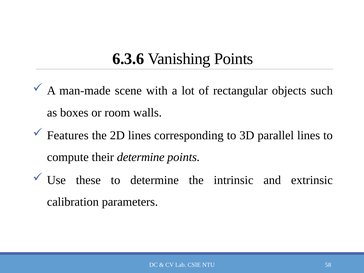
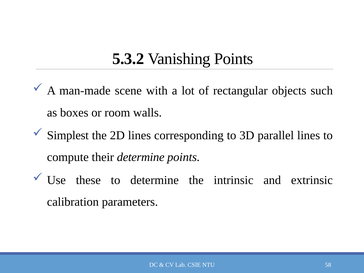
6.3.6: 6.3.6 -> 5.3.2 (128, 59)
Features: Features -> Simplest (68, 135)
